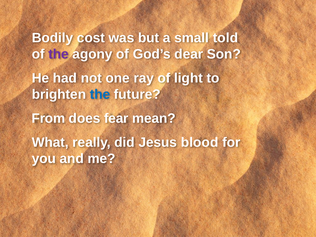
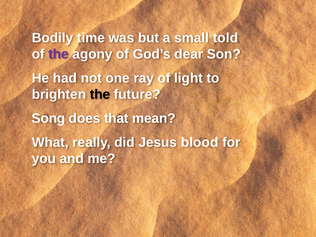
cost: cost -> time (91, 38)
the colour: blue -> black (100, 94)
From: From -> Song (48, 118)
fear: fear -> that (116, 118)
